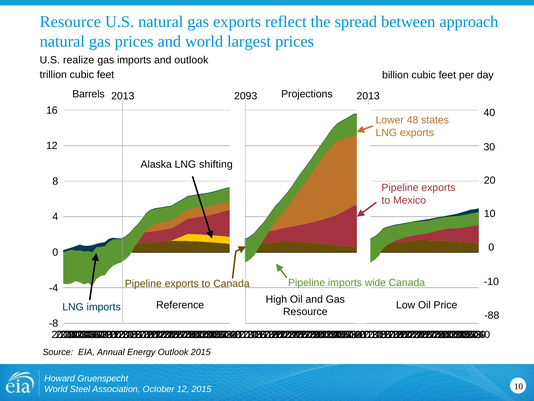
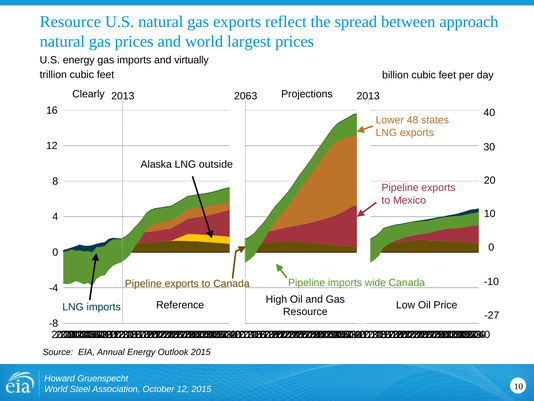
U.S realize: realize -> energy (79, 60)
and outlook: outlook -> virtually (191, 60)
Barrels: Barrels -> Clearly (88, 94)
2093: 2093 -> 2063 (246, 96)
shifting: shifting -> outside (216, 164)
-88: -88 -> -27 (492, 315)
